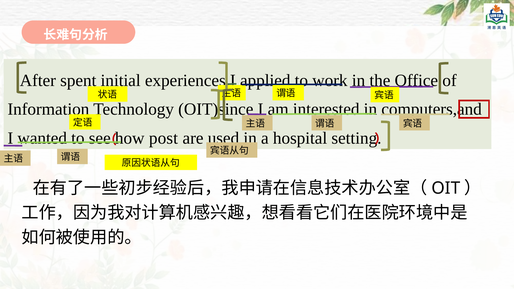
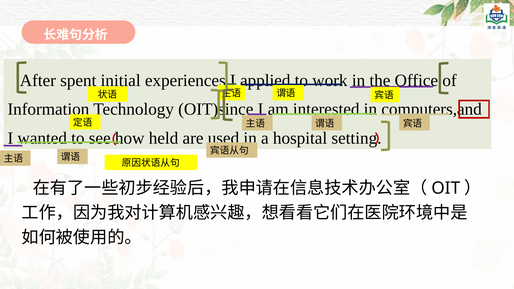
post: post -> held (164, 138)
